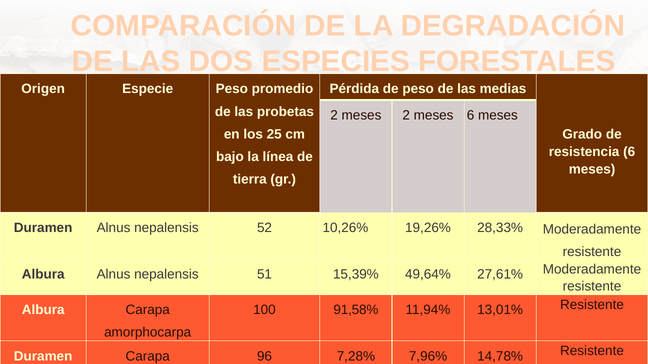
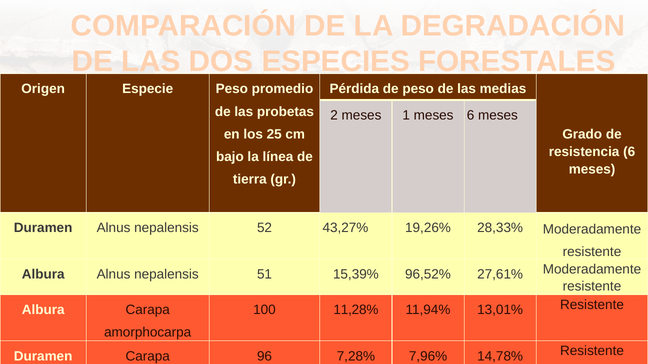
2 meses 2: 2 -> 1 (406, 115)
10,26%: 10,26% -> 43,27% (345, 228)
49,64%: 49,64% -> 96,52% (428, 275)
91,58%: 91,58% -> 11,28% (356, 310)
